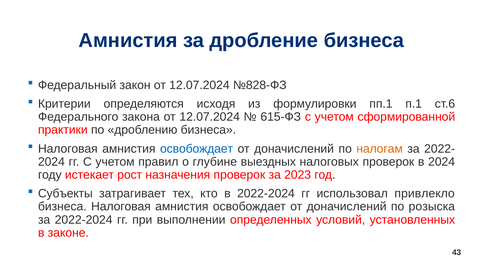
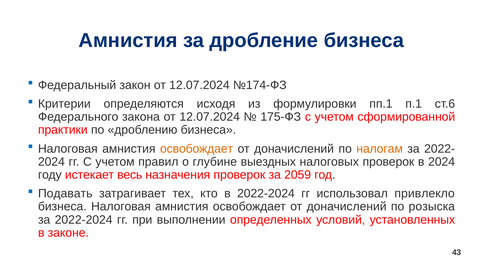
№828-ФЗ: №828-ФЗ -> №174-ФЗ (260, 85)
615-ФЗ: 615-ФЗ -> 175-ФЗ (281, 117)
освобождает colour: blue -> orange (197, 149)
рост: рост -> весь (130, 175)
2023: 2023 -> 2059 (298, 175)
Субъекты: Субъекты -> Подавать (65, 193)
